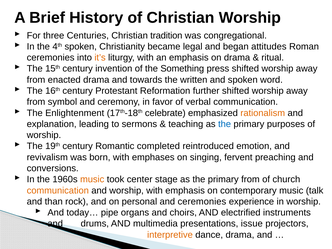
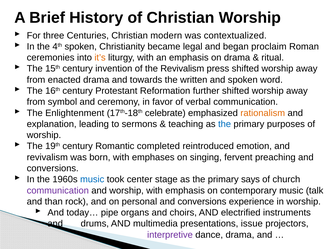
tradition: tradition -> modern (166, 35)
congregational: congregational -> contextualized (235, 35)
attitudes: attitudes -> proclaim (269, 47)
the Something: Something -> Revivalism (182, 69)
music colour: orange -> blue (92, 179)
primary from: from -> says (250, 179)
communication colour: orange -> purple (58, 190)
personal and ceremonies: ceremonies -> conversions (202, 202)
interpretive colour: orange -> purple (170, 235)
